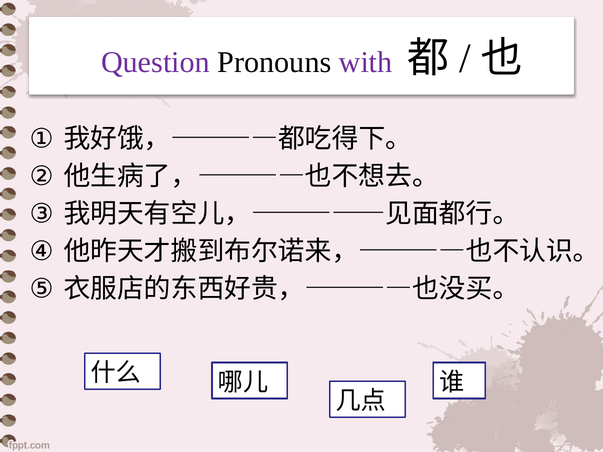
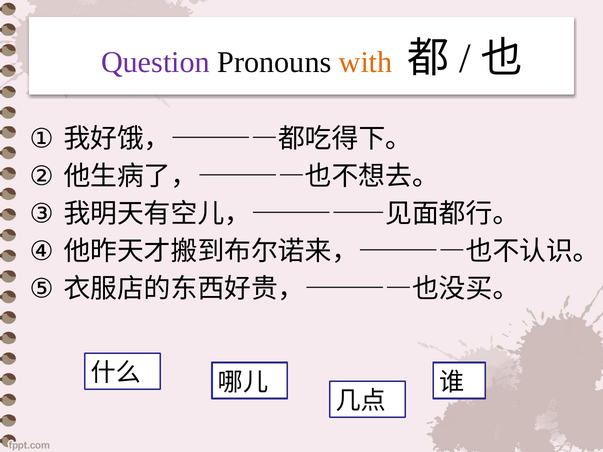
with colour: purple -> orange (366, 63)
